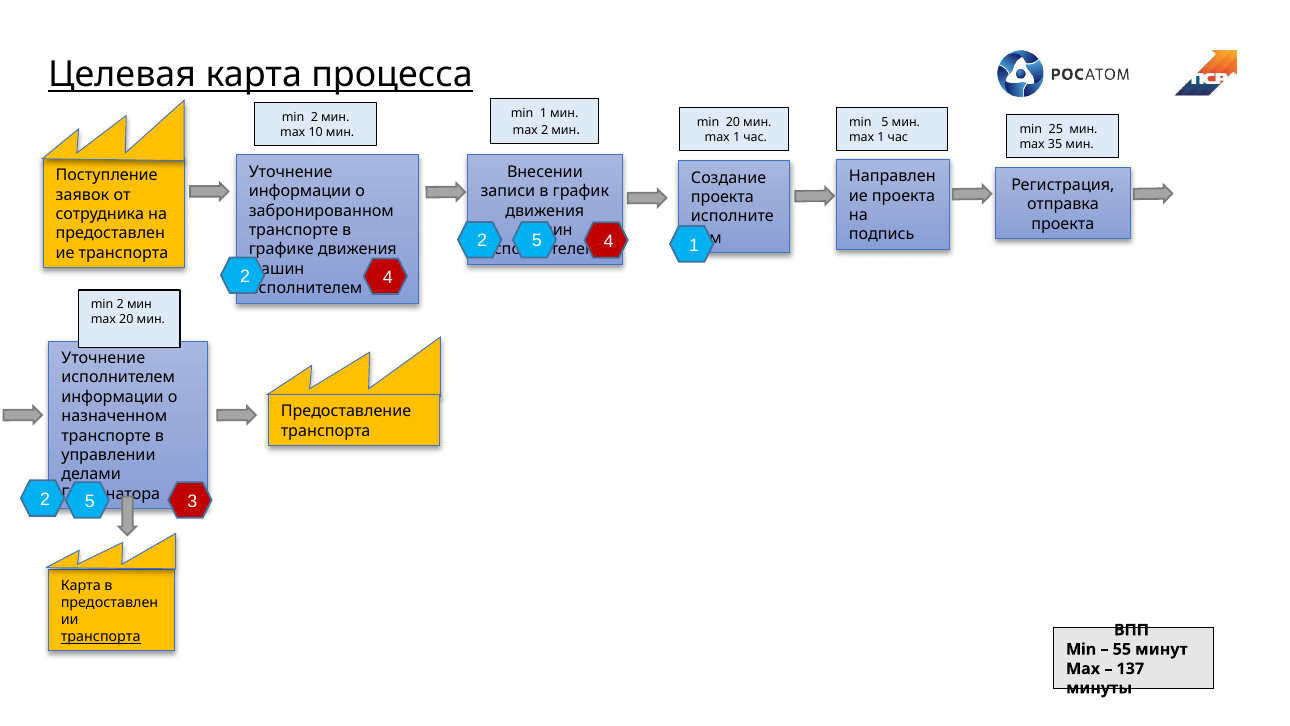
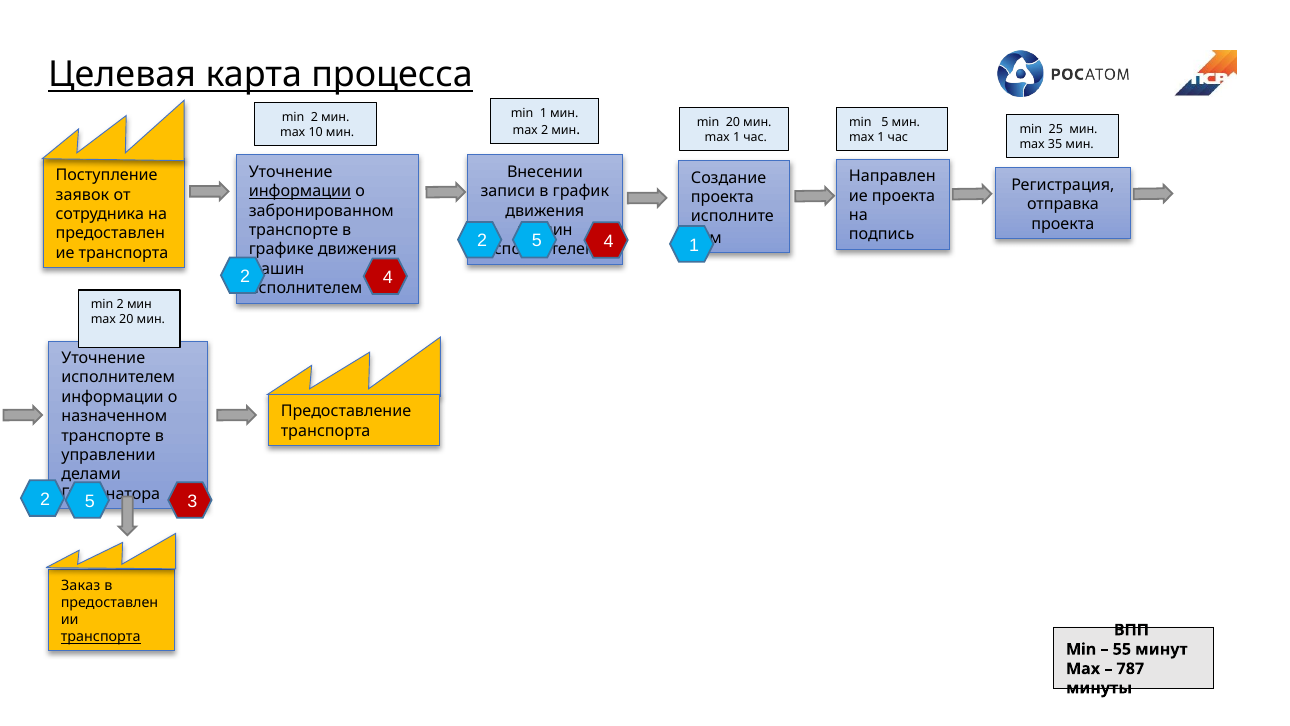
информации underline: none -> present (300, 191)
Карта: Карта -> Заказ (81, 586)
137: 137 -> 787 (1130, 669)
